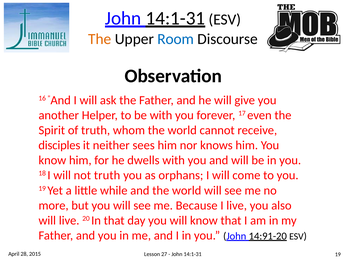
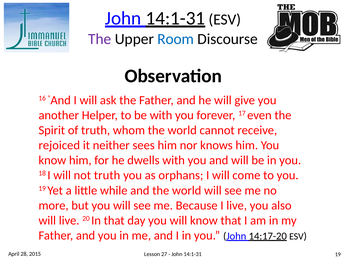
The colour: orange -> purple (100, 39)
disciples: disciples -> rejoiced (59, 145)
14:91-20: 14:91-20 -> 14:17-20 (268, 236)
